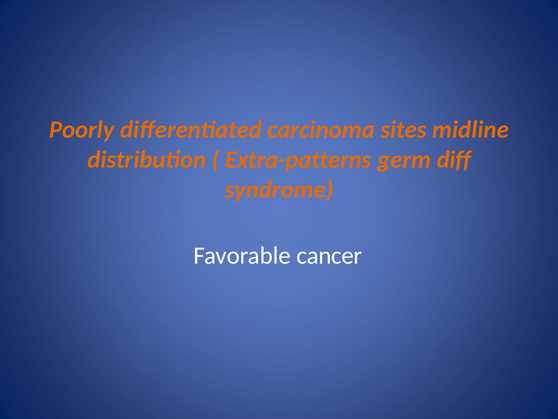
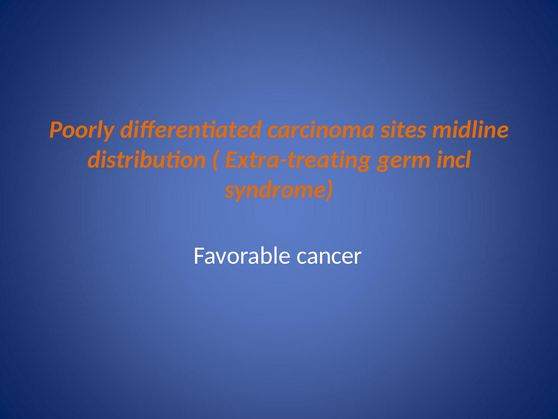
Extra-patterns: Extra-patterns -> Extra-treating (298, 160)
diff: diff -> incl (454, 160)
